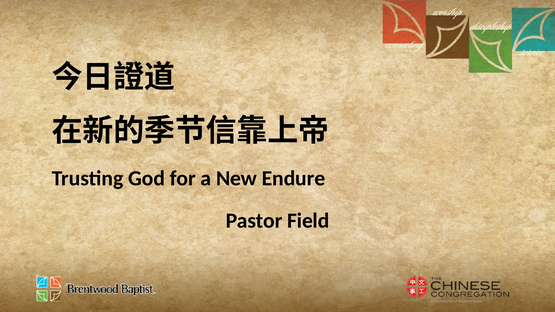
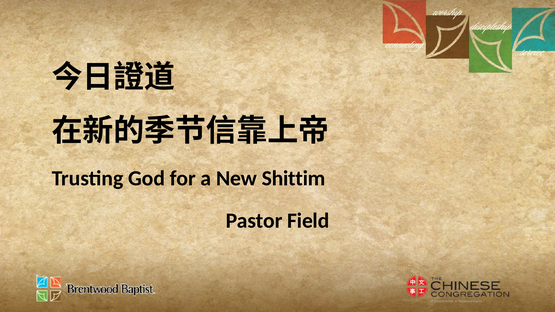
Endure: Endure -> Shittim (294, 178)
